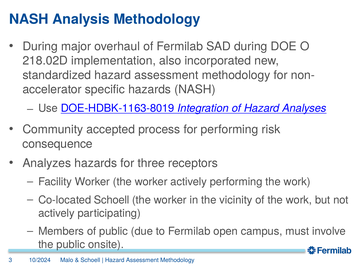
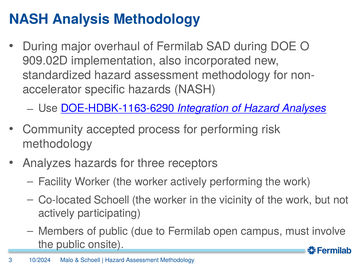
218.02D: 218.02D -> 909.02D (45, 61)
DOE-HDBK-1163-8019: DOE-HDBK-1163-8019 -> DOE-HDBK-1163-6290 (118, 108)
consequence: consequence -> methodology (57, 144)
